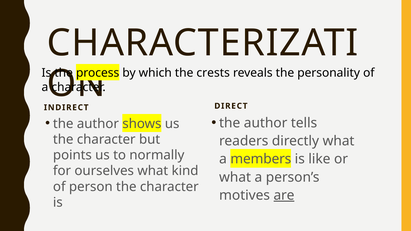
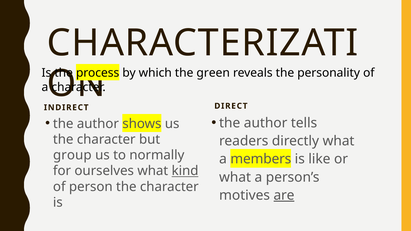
crests: crests -> green (213, 73)
points: points -> group (72, 155)
kind underline: none -> present (185, 171)
